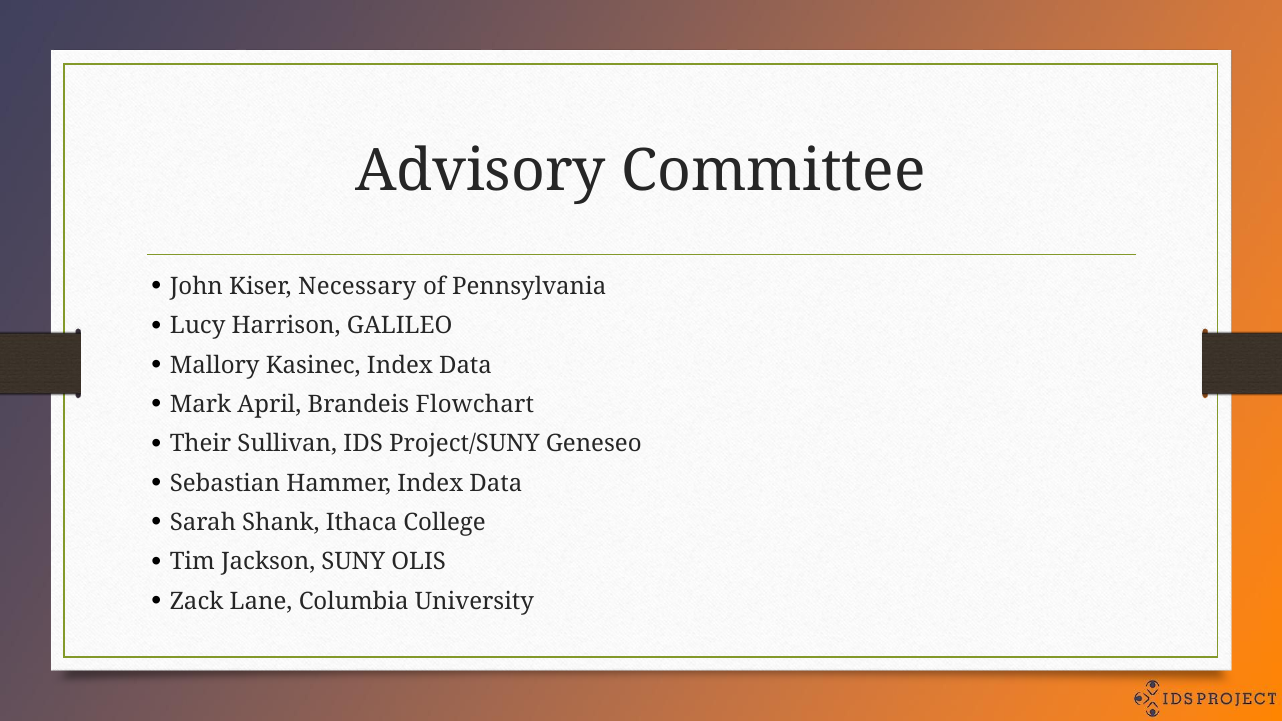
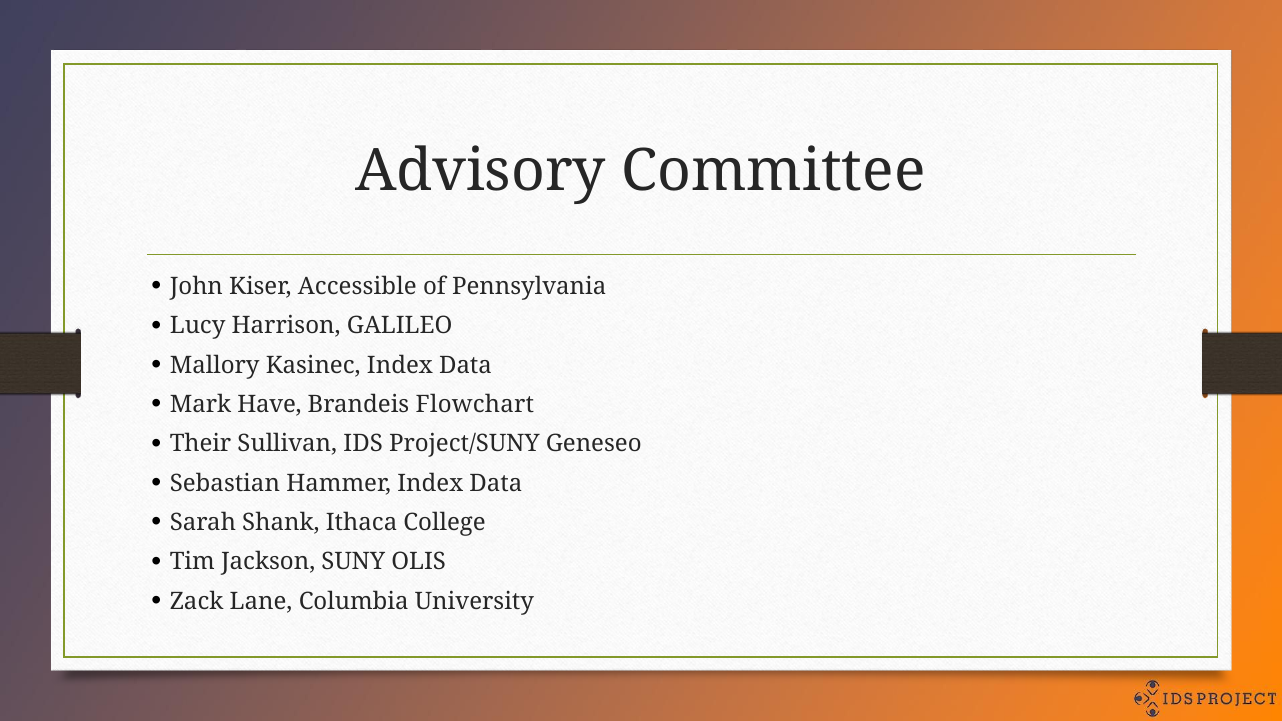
Necessary: Necessary -> Accessible (357, 287)
April: April -> Have (269, 405)
